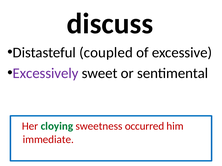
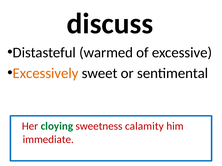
coupled: coupled -> warmed (106, 53)
Excessively colour: purple -> orange (46, 73)
occurred: occurred -> calamity (144, 126)
